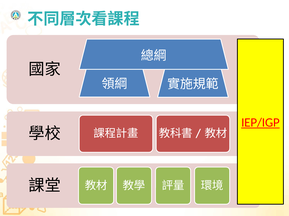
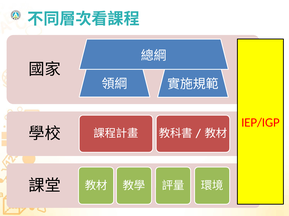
IEP/IGP underline: present -> none (260, 123)
